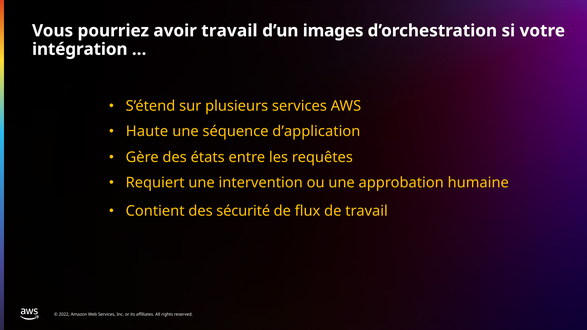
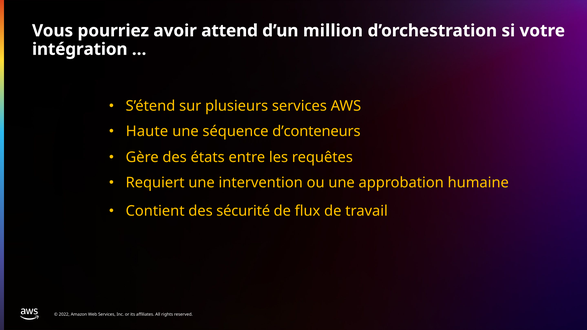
avoir travail: travail -> attend (230, 31)
images: images -> million (333, 31)
d’application: d’application -> d’conteneurs (316, 131)
